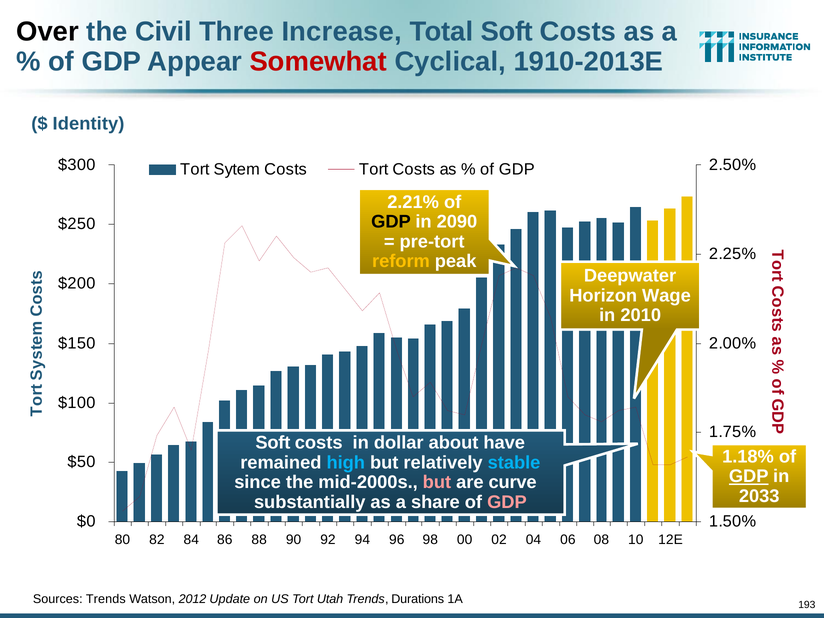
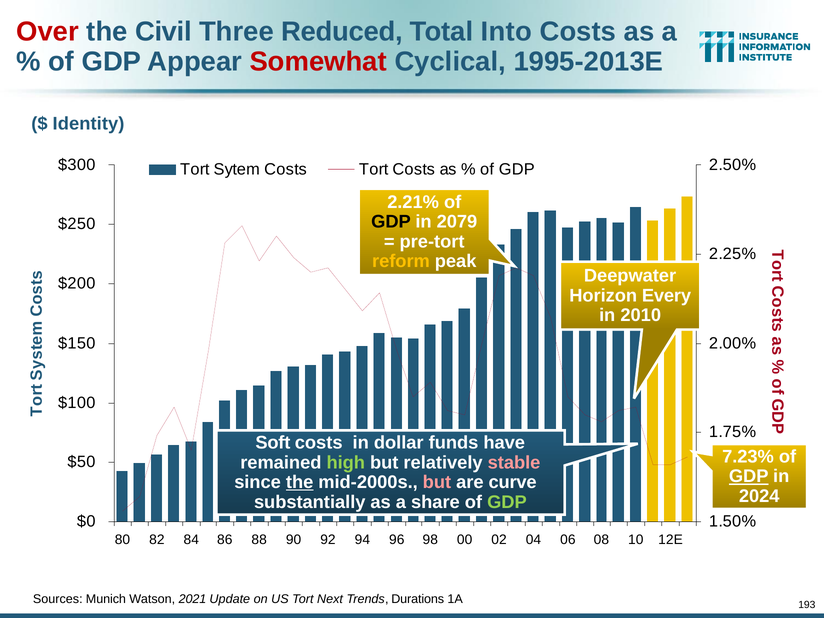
Over colour: black -> red (48, 32)
Increase: Increase -> Reduced (342, 32)
Total Soft: Soft -> Into (507, 32)
1910-2013E: 1910-2013E -> 1995-2013E (588, 62)
2090: 2090 -> 2079 (457, 222)
Wage: Wage -> Every (667, 296)
about: about -> funds (454, 443)
1.18%: 1.18% -> 7.23% (748, 457)
high colour: light blue -> light green (346, 462)
stable colour: light blue -> pink (514, 462)
the underline: none -> present (300, 482)
2033: 2033 -> 2024 (759, 496)
GDP colour: pink -> light green (507, 502)
Sources Trends: Trends -> Munich (106, 599)
2012: 2012 -> 2021 (192, 599)
Utah: Utah -> Next (330, 599)
